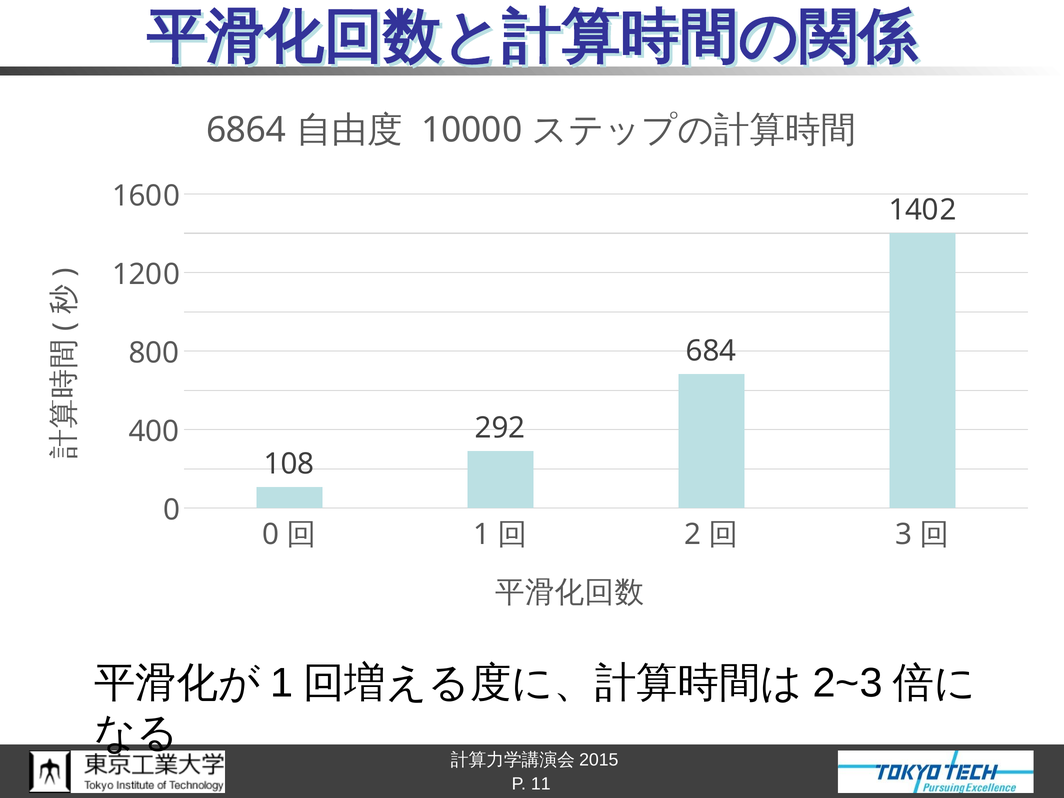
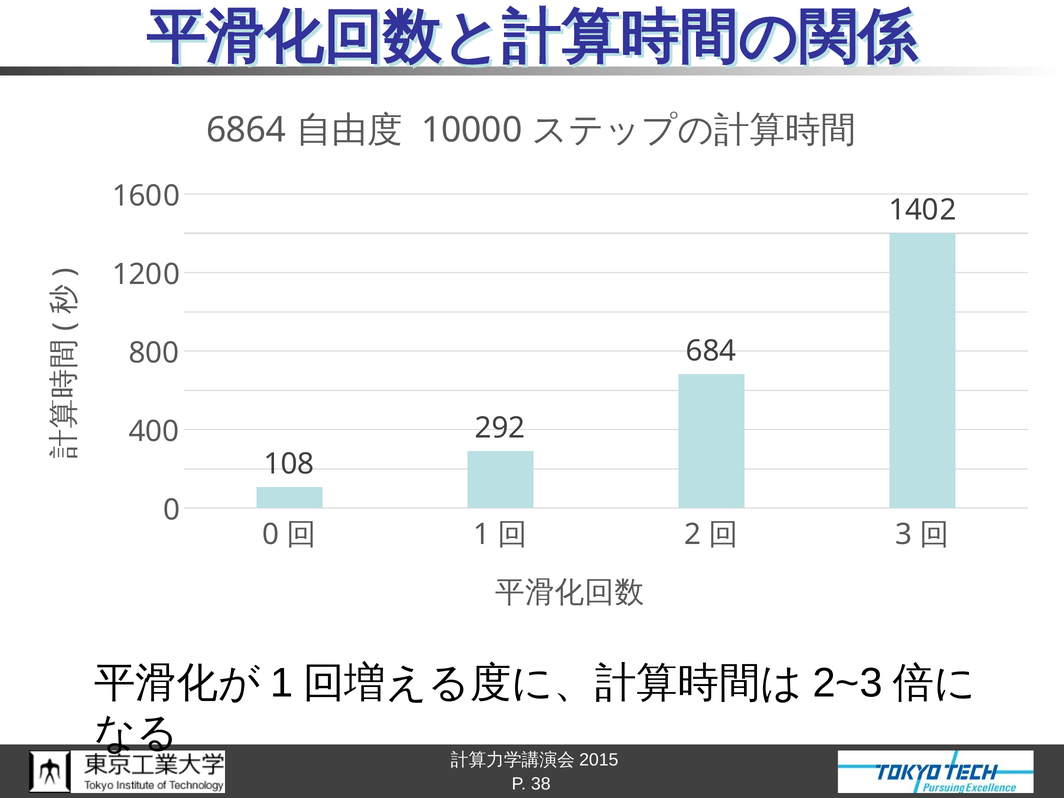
11: 11 -> 38 (541, 784)
